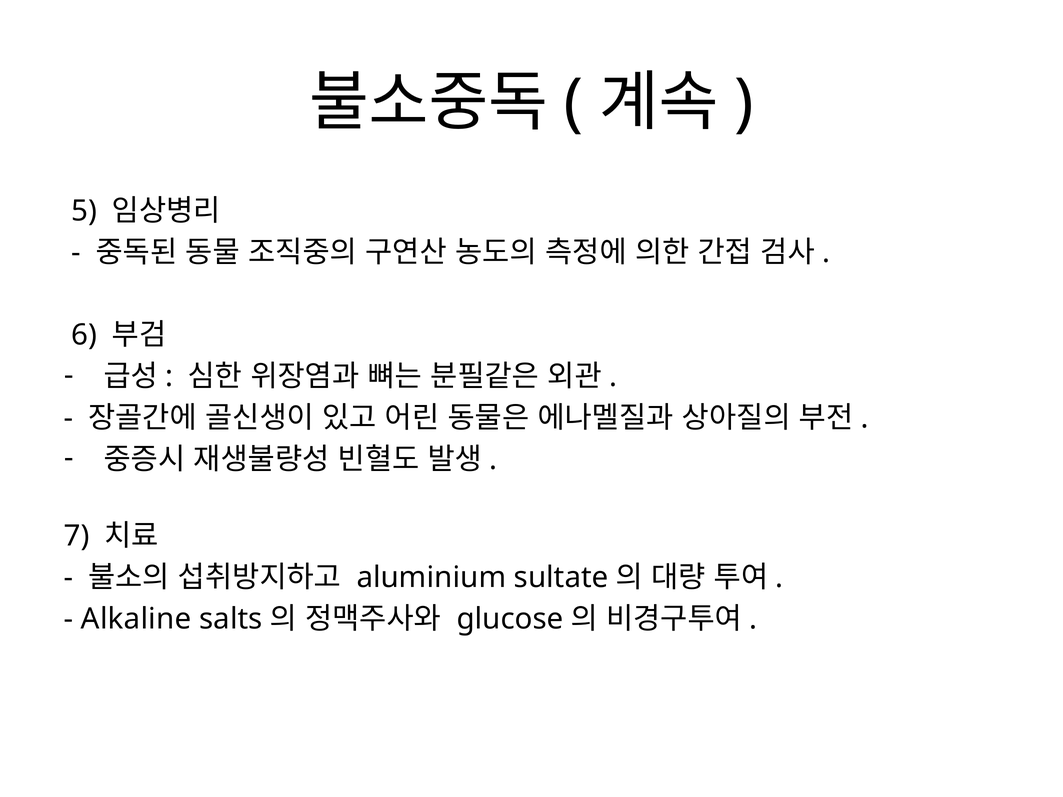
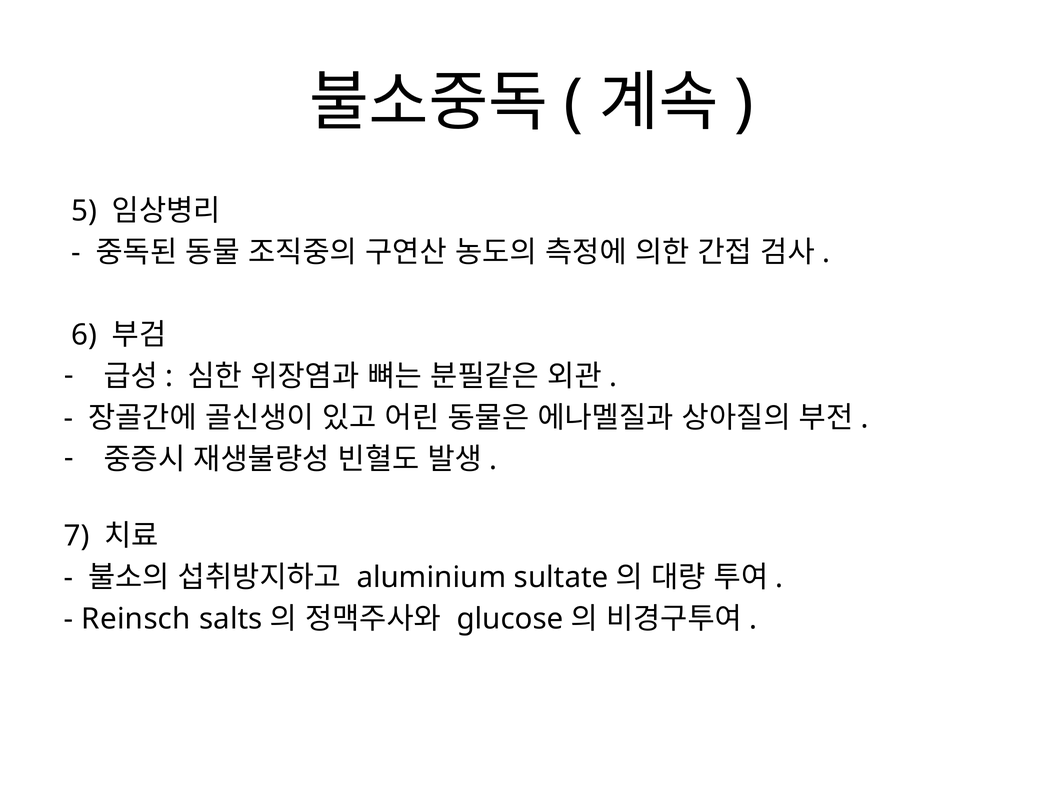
Alkaline: Alkaline -> Reinsch (136, 619)
